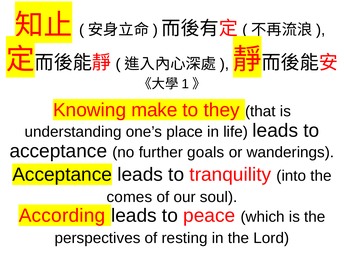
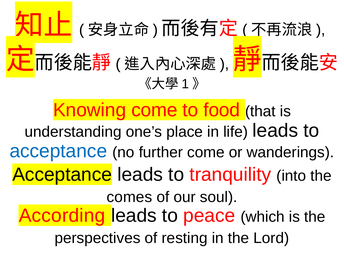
Knowing make: make -> come (154, 110)
they: they -> food (222, 110)
acceptance colour: black -> blue (58, 151)
further goals: goals -> come (206, 152)
